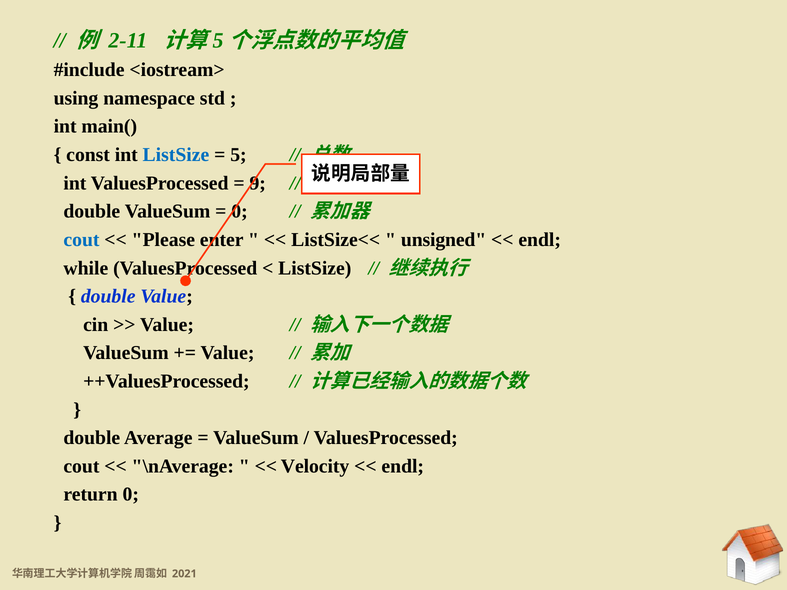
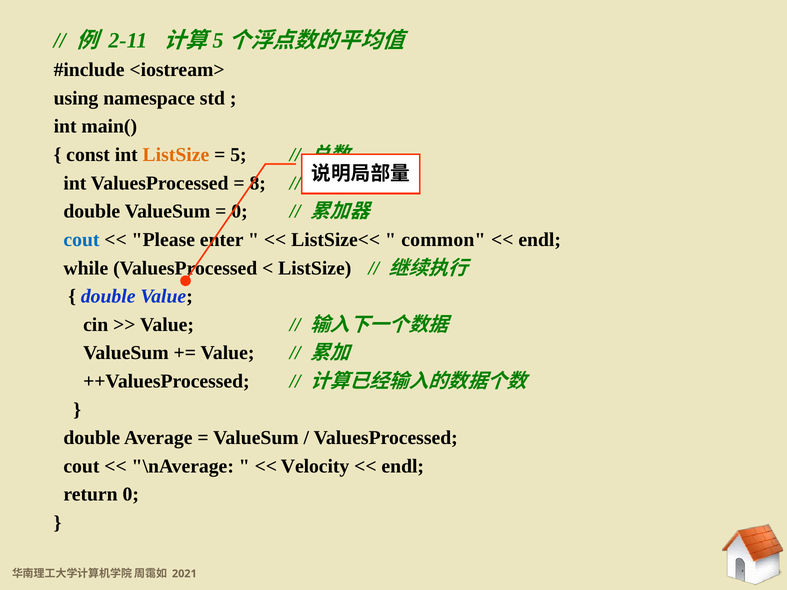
ListSize colour: blue -> orange (176, 155)
9: 9 -> 8 (258, 183)
unsigned: unsigned -> common (443, 240)
